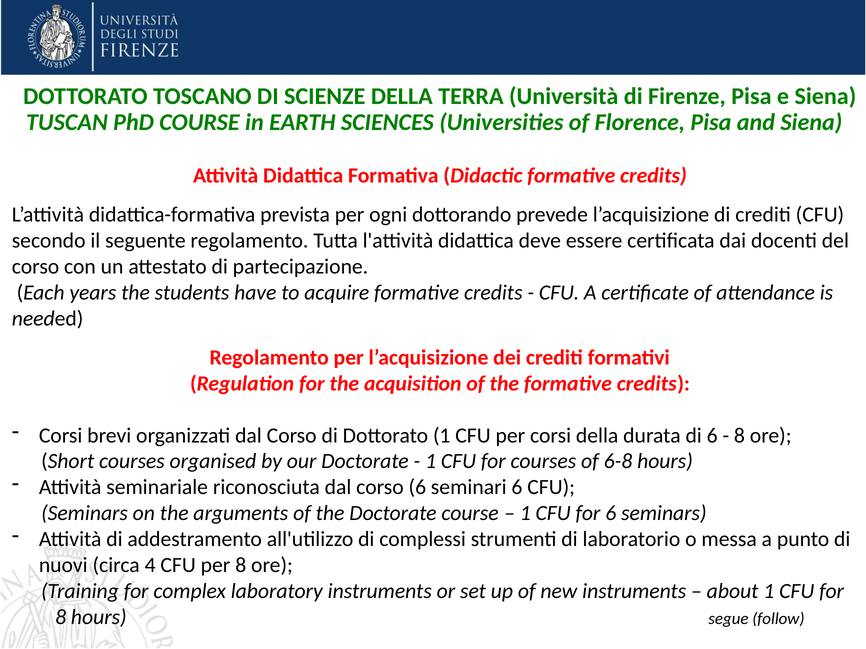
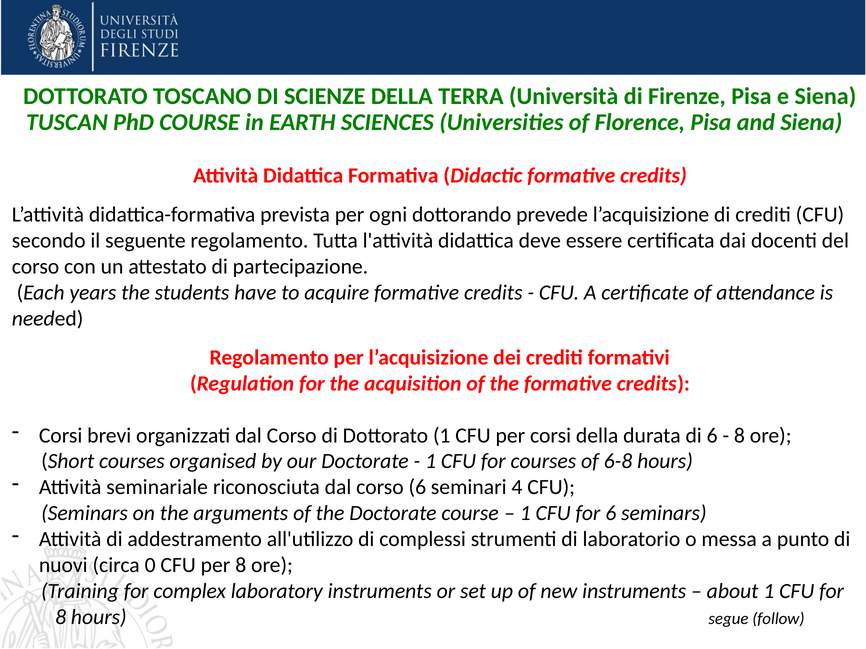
seminari 6: 6 -> 4 (517, 488)
4: 4 -> 0 (150, 566)
